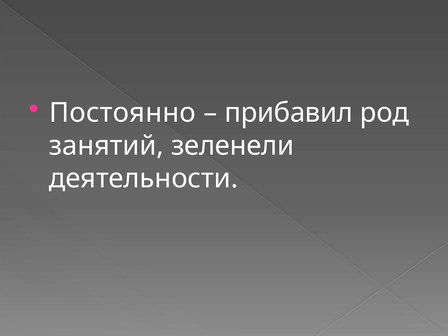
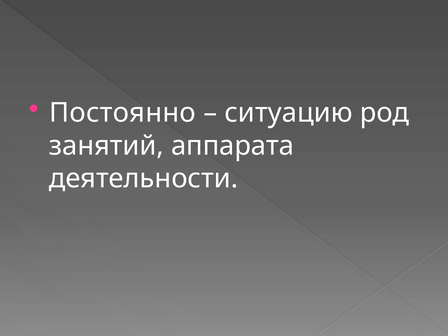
прибавил: прибавил -> ситуацию (289, 113)
зеленели: зеленели -> аппарата (233, 146)
